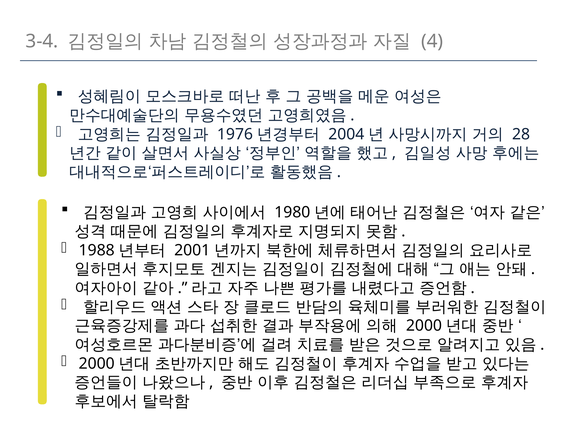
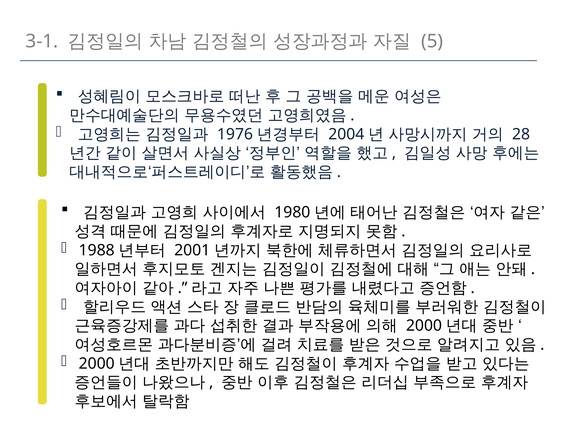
3-4: 3-4 -> 3-1 (42, 41)
4: 4 -> 5 (432, 41)
